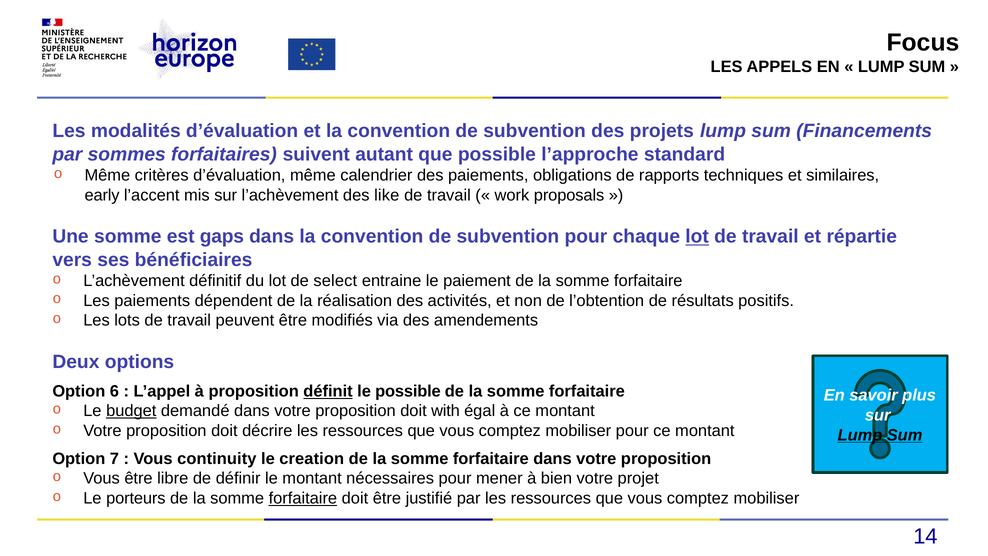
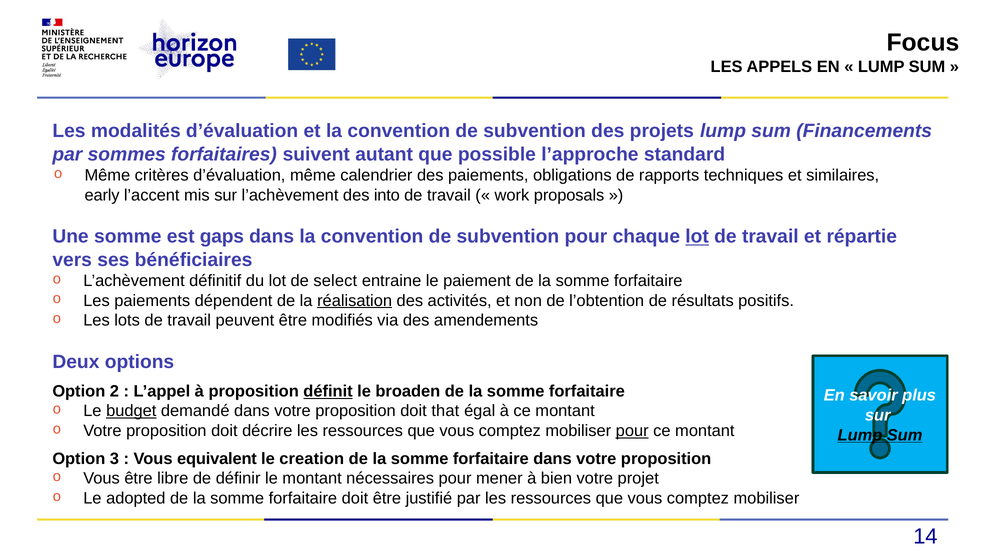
like: like -> into (387, 195)
réalisation underline: none -> present (355, 301)
6: 6 -> 2 (114, 391)
le possible: possible -> broaden (408, 391)
with: with -> that (445, 411)
pour underline: none -> present (632, 431)
7: 7 -> 3 (114, 459)
continuity: continuity -> equivalent (217, 459)
porteurs: porteurs -> adopted (136, 498)
forfaitaire underline: present -> none (303, 498)
